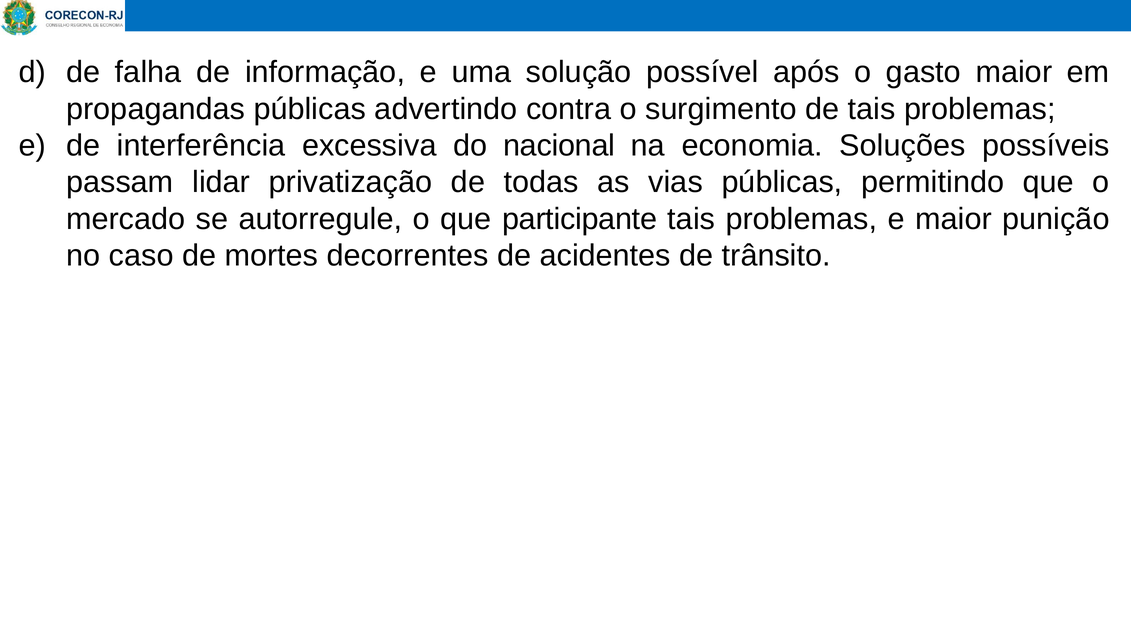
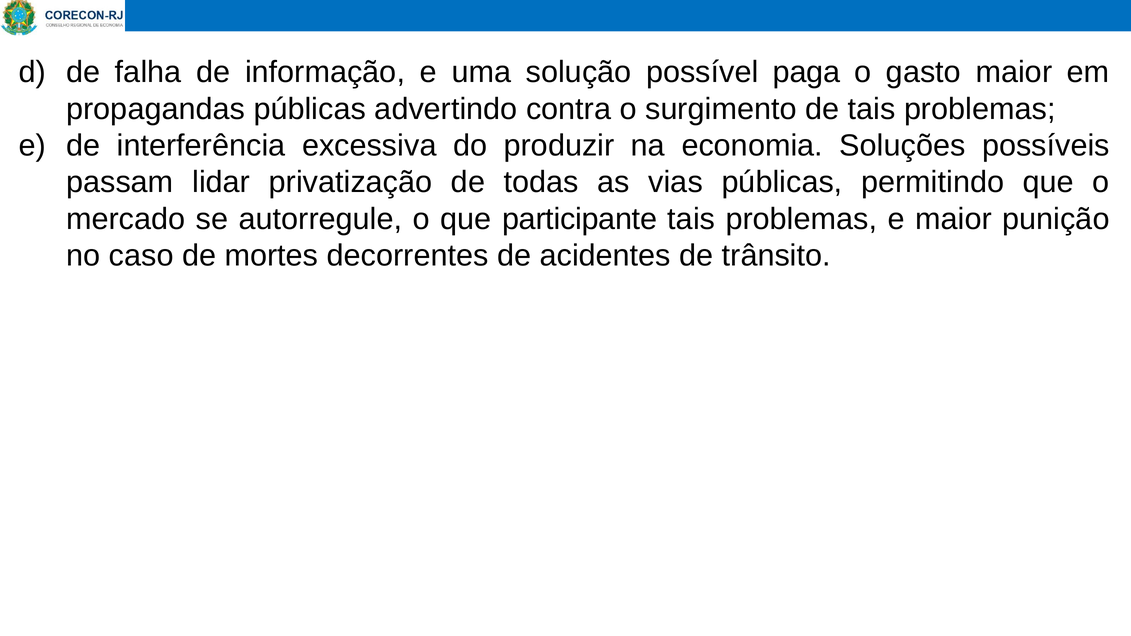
após: após -> paga (807, 72)
nacional: nacional -> produzir (559, 146)
